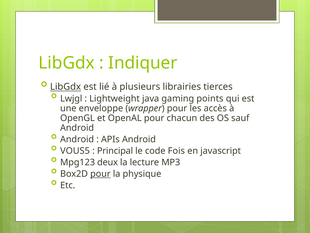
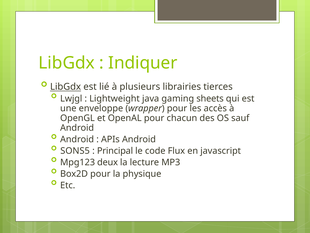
points: points -> sheets (210, 98)
VOUS5: VOUS5 -> SONS5 (75, 151)
Fois: Fois -> Flux (176, 151)
pour underline: present -> none (100, 173)
